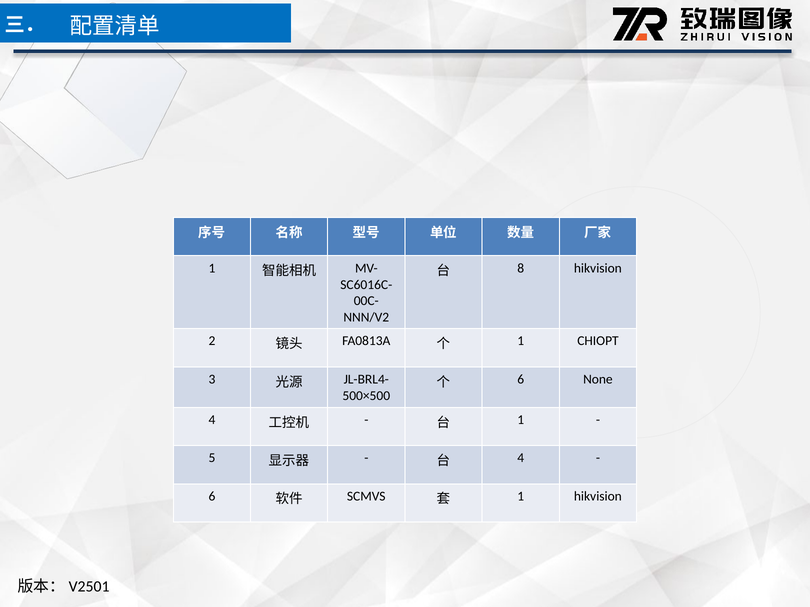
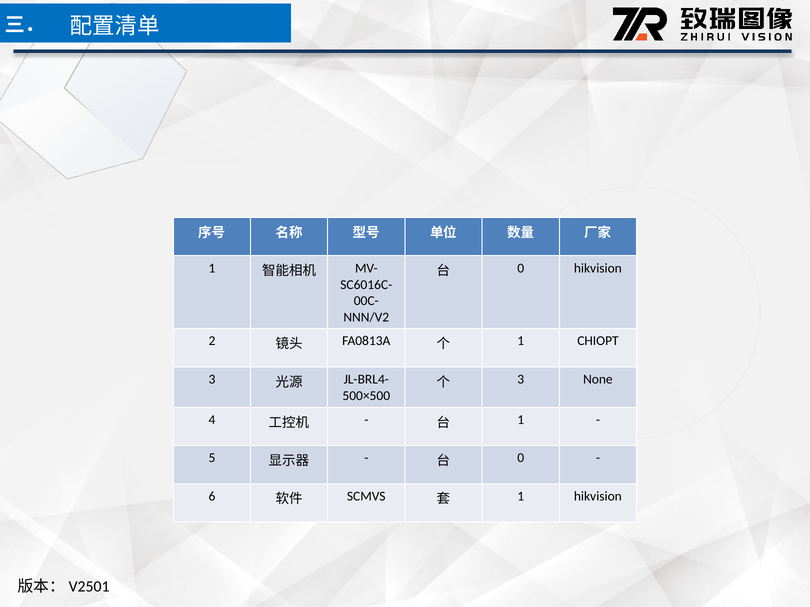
8: 8 -> 0 (521, 268)
6: 6 -> 3 (521, 380)
4: 4 -> 0 (521, 458)
